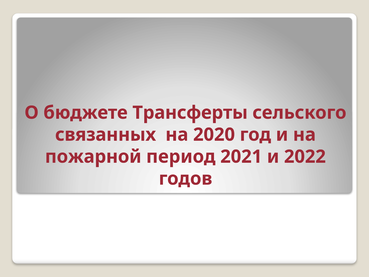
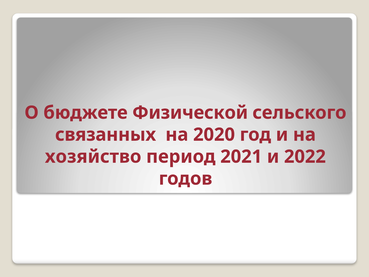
Трансферты: Трансферты -> Физической (190, 113)
пожарной: пожарной -> хозяйство (93, 157)
